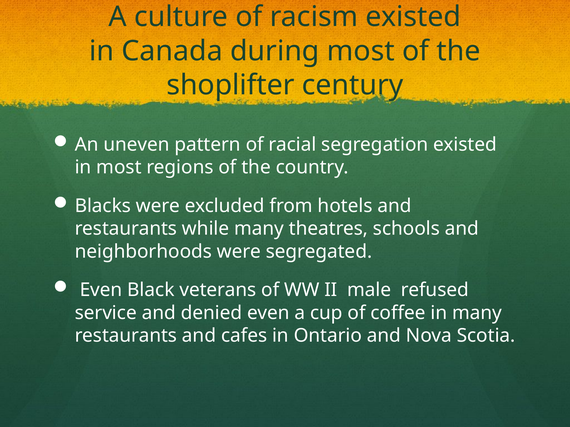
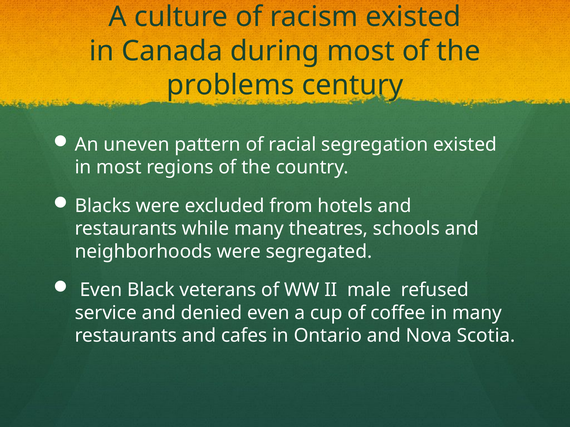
shoplifter: shoplifter -> problems (230, 85)
